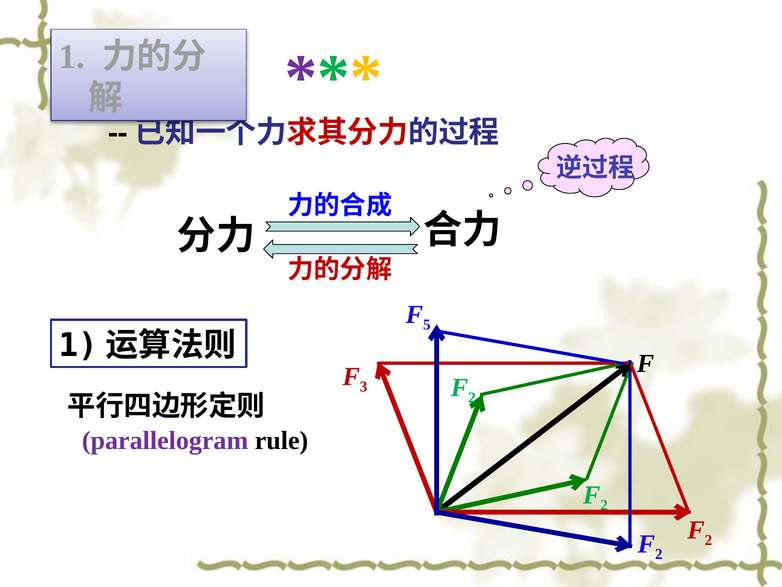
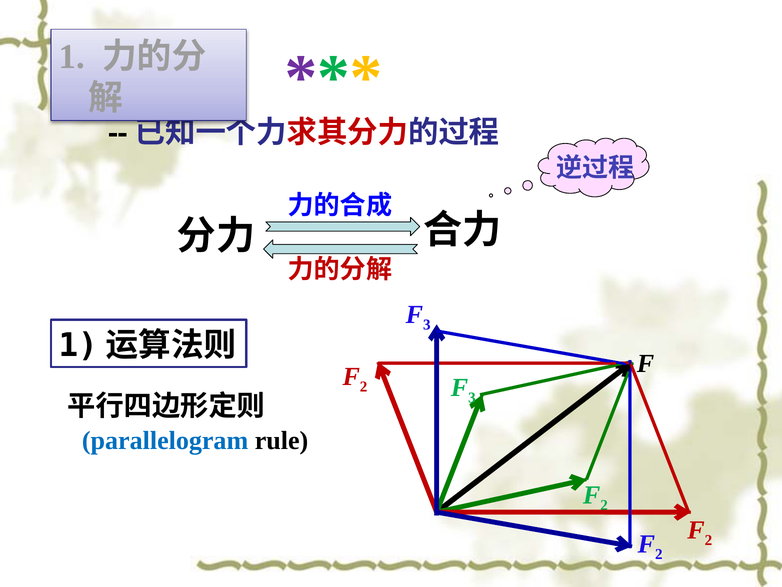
5: 5 -> 3 (427, 325)
3: 3 -> 2 (364, 386)
2: 2 -> 3 (472, 397)
parallelogram colour: purple -> blue (165, 440)
